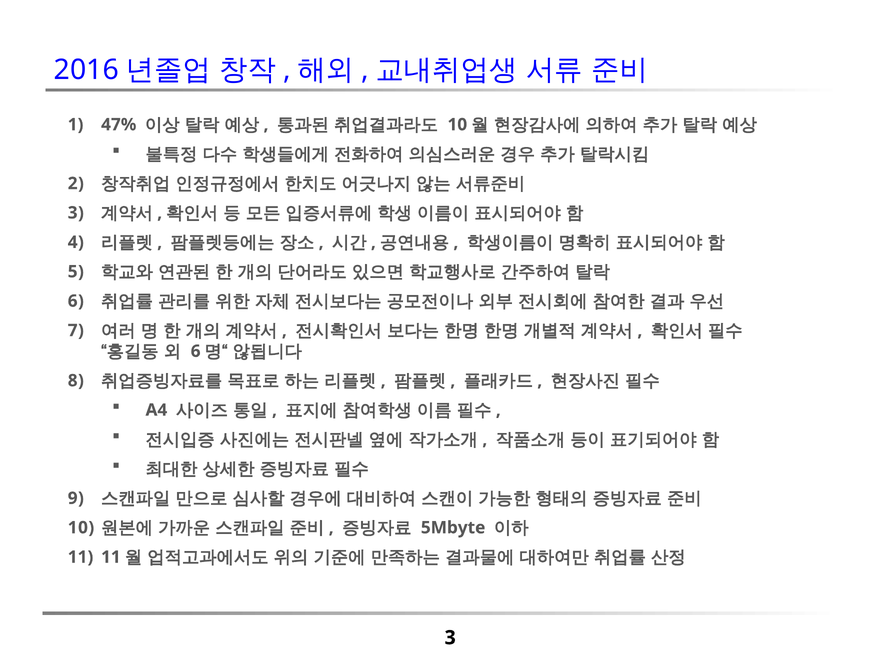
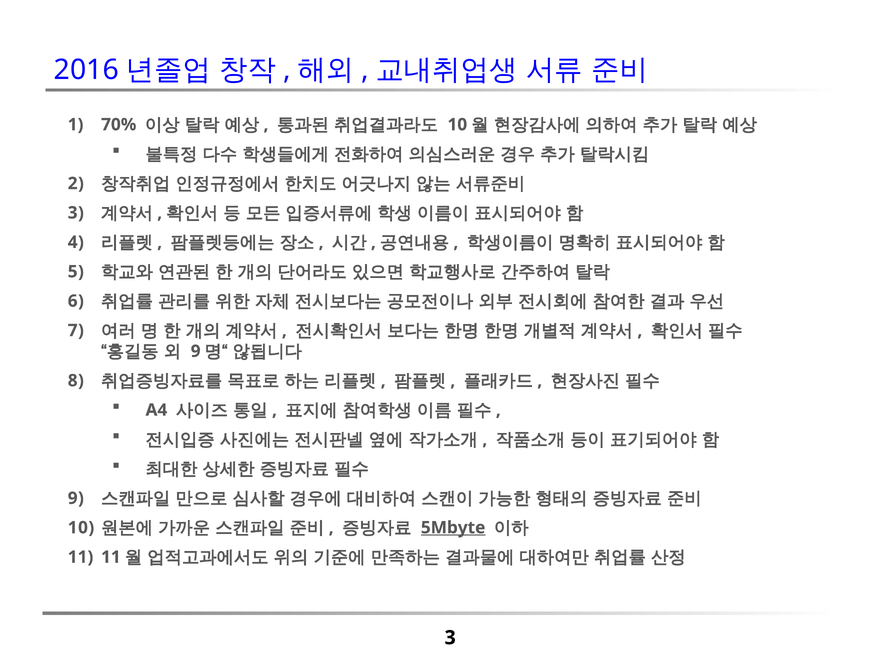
47%: 47% -> 70% (119, 125)
6: 6 -> 9 (196, 351)
5Mbyte underline: none -> present (453, 527)
